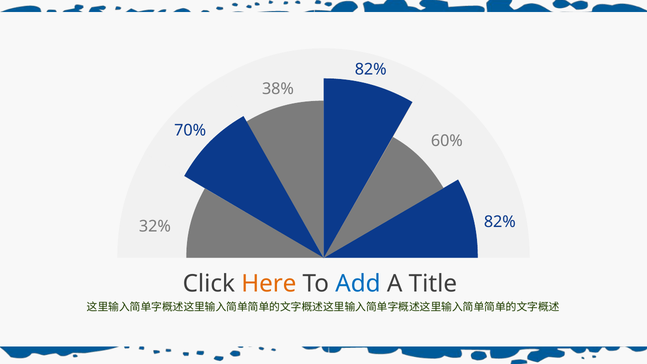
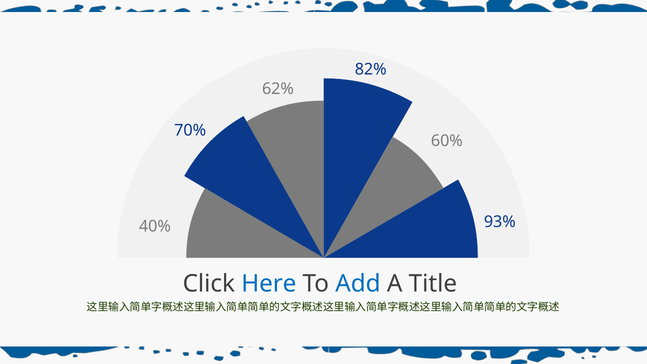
38%: 38% -> 62% (278, 89)
82%: 82% -> 93% (500, 222)
32%: 32% -> 40% (155, 226)
Here colour: orange -> blue (269, 284)
